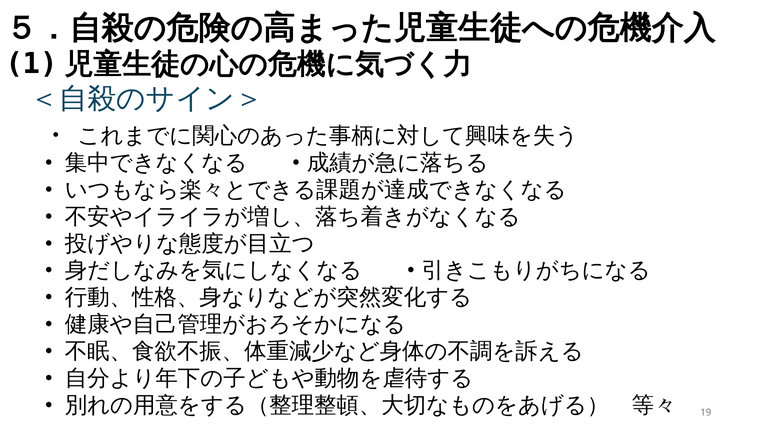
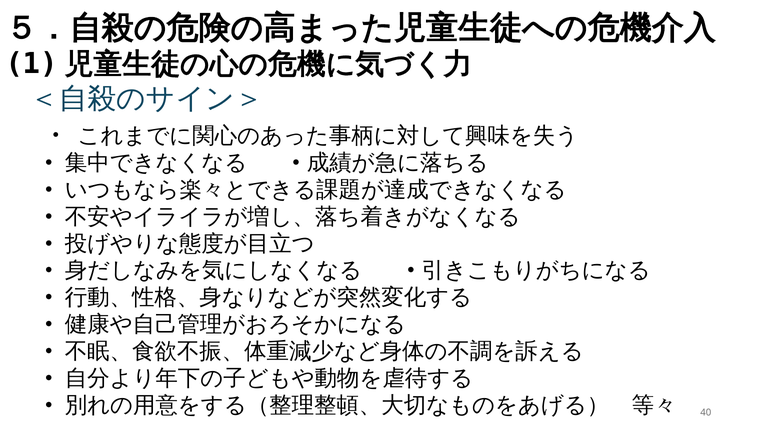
19: 19 -> 40 (706, 413)
